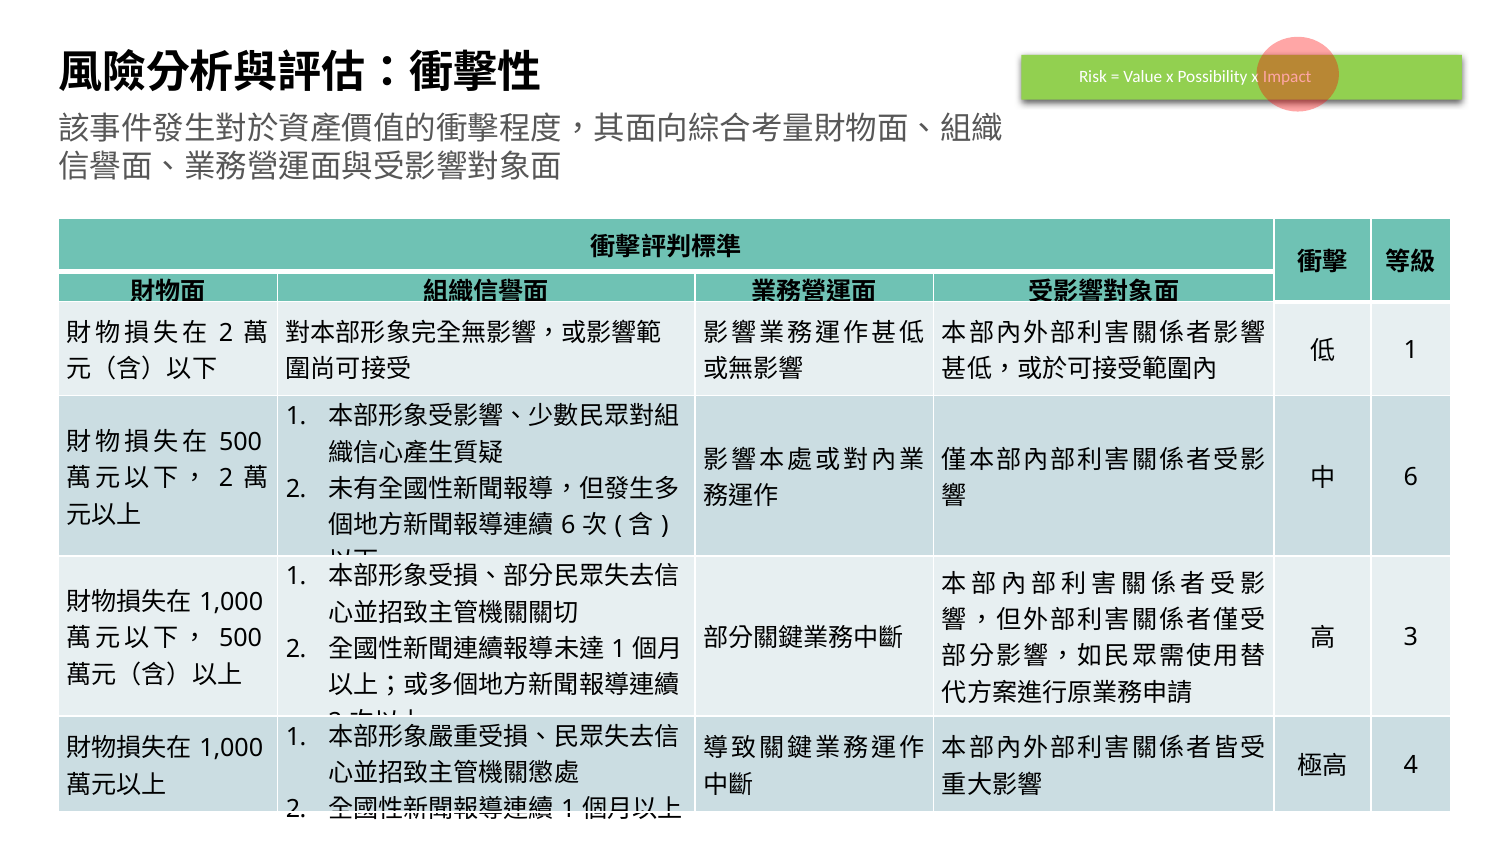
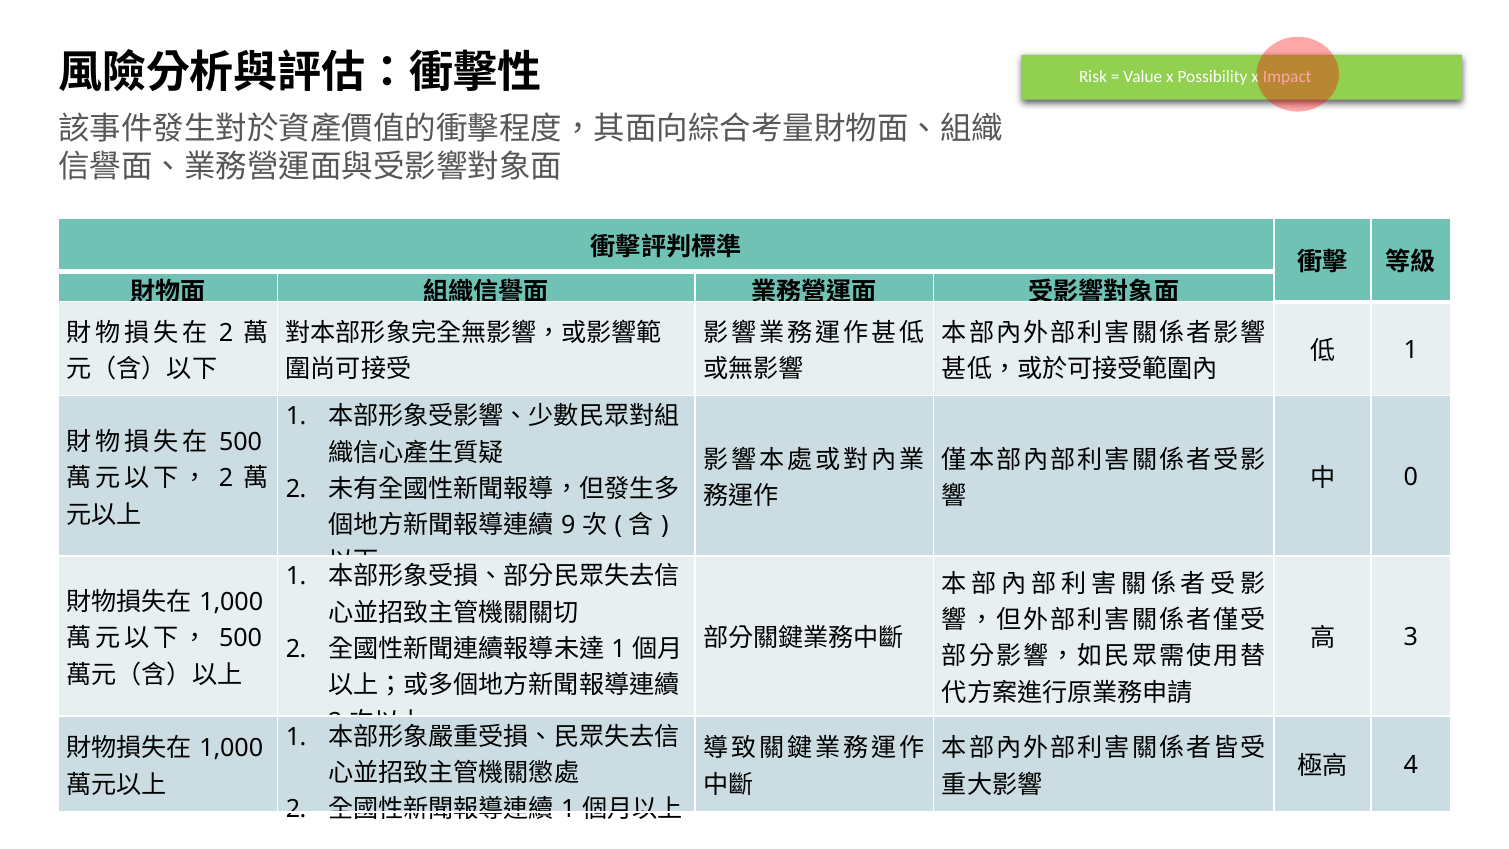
6: 6 -> 0 (1411, 477)
6: 6 -> 9 (568, 525)
